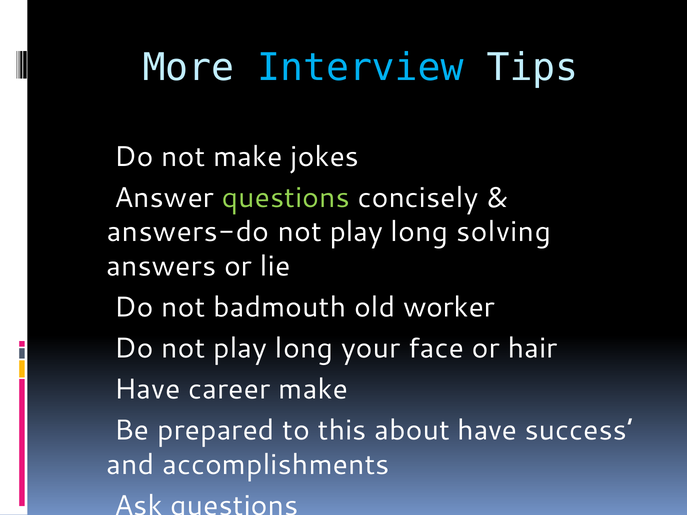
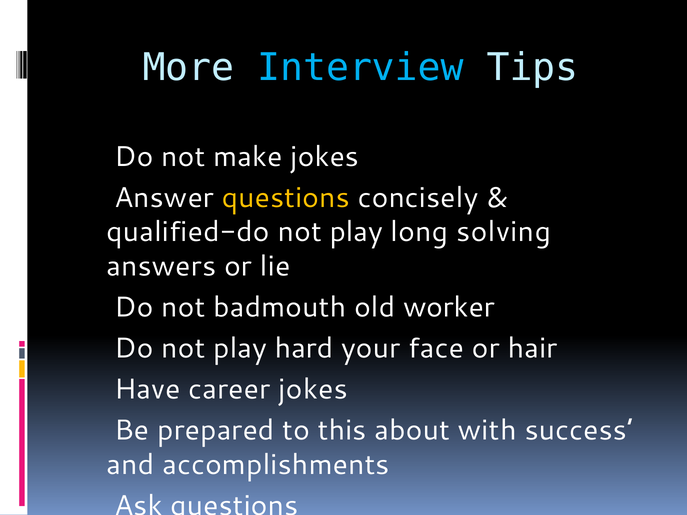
questions colour: light green -> yellow (286, 198)
answers-do: answers-do -> qualified-do (188, 232)
long: long -> hard (304, 348)
career make: make -> jokes (313, 390)
have: have -> with (487, 431)
